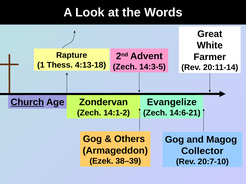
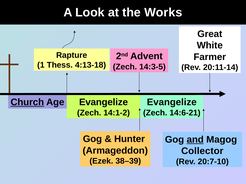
Words: Words -> Works (163, 12)
Age Zondervan: Zondervan -> Evangelize (104, 102)
Others: Others -> Hunter (130, 139)
and underline: none -> present (195, 140)
